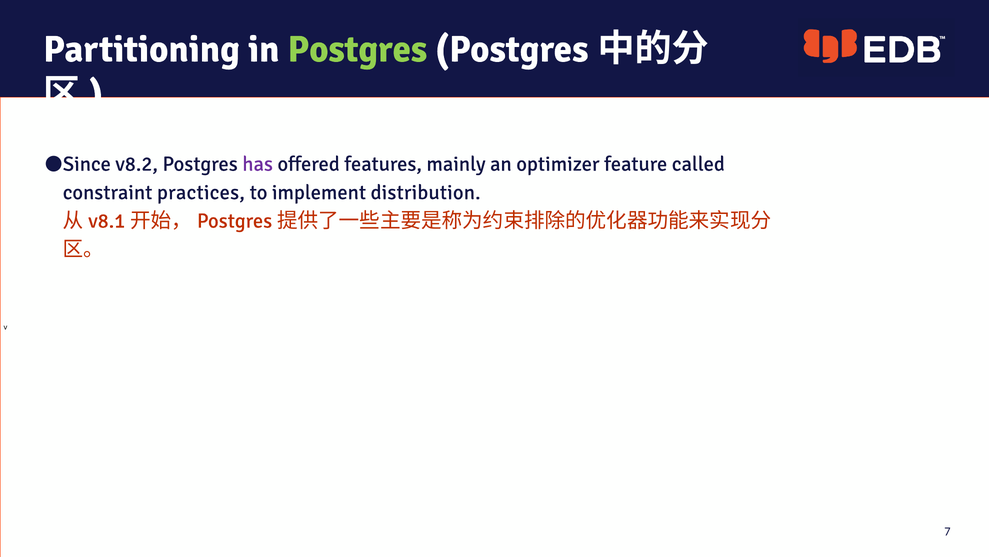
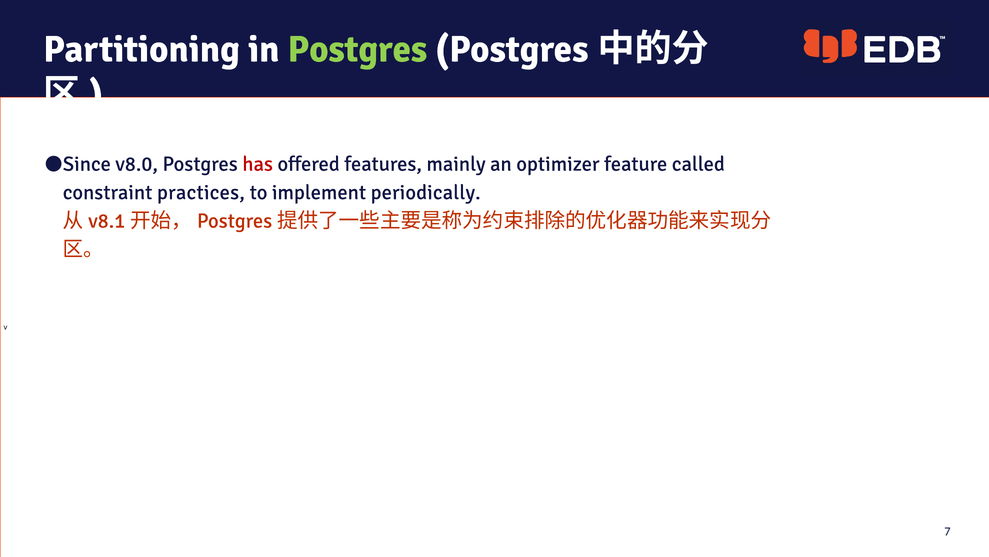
v8.2: v8.2 -> v8.0 (137, 164)
has colour: purple -> red (258, 164)
distribution: distribution -> periodically (426, 192)
